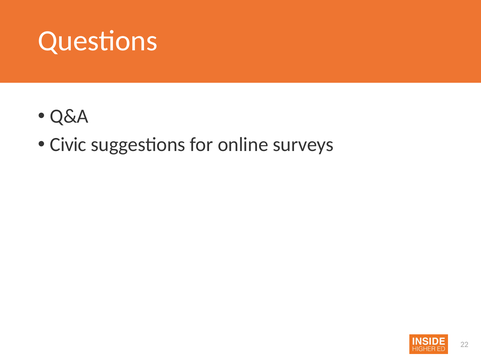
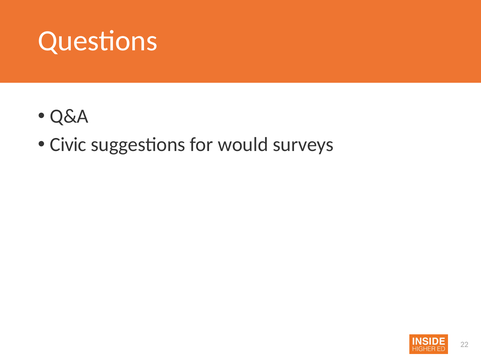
online: online -> would (243, 144)
